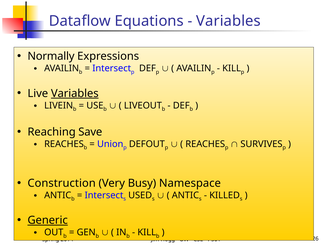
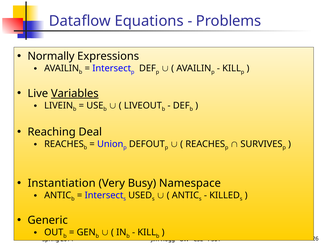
Variables: Variables -> Problems (229, 21)
Save: Save -> Deal (90, 132)
Construction: Construction -> Instantiation (62, 183)
Generic underline: present -> none (48, 220)
